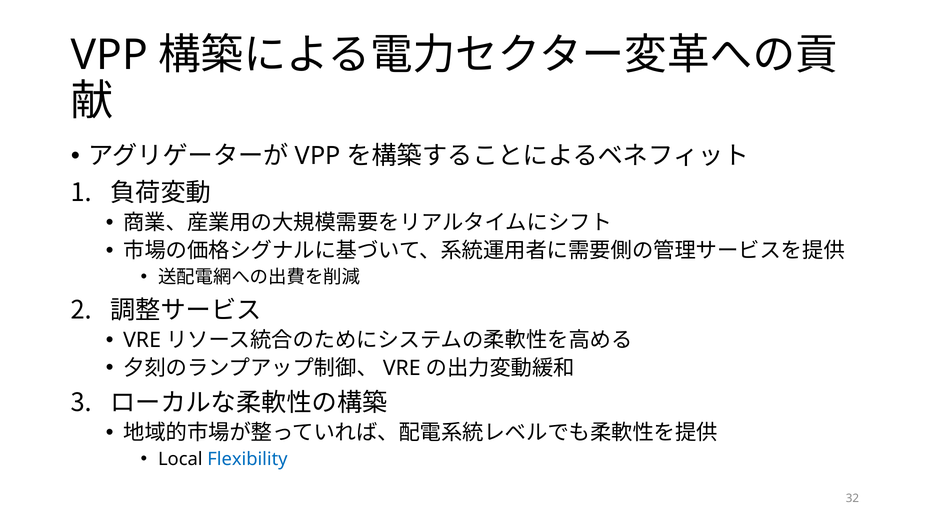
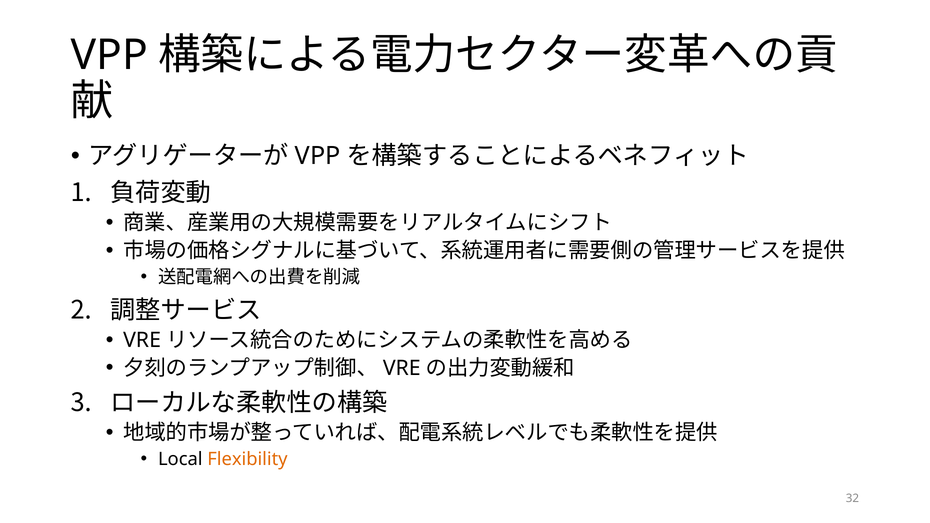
Flexibility colour: blue -> orange (247, 459)
